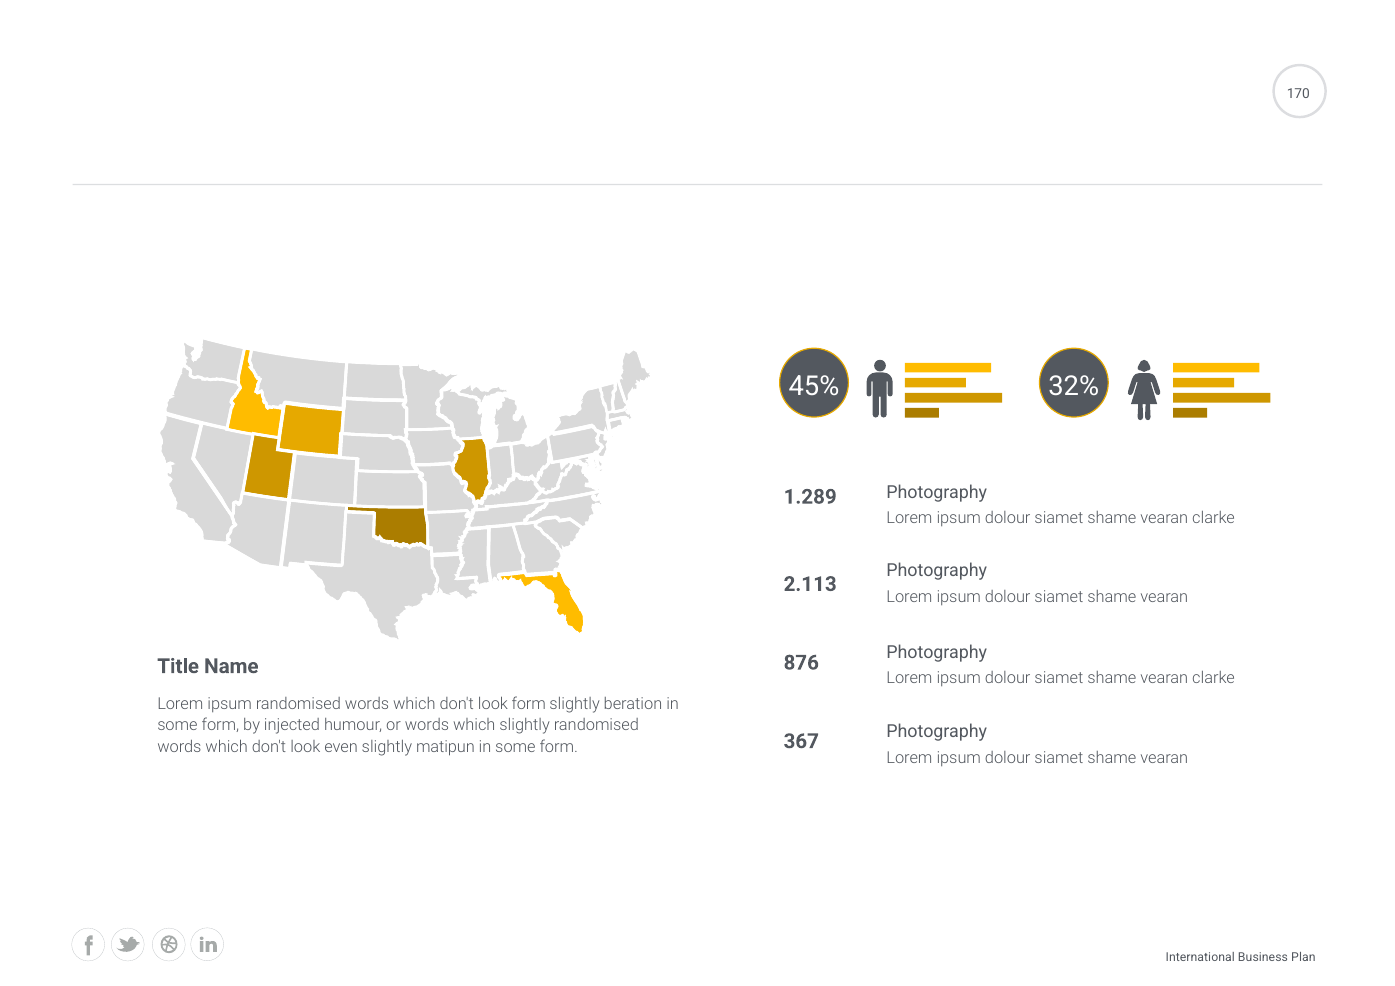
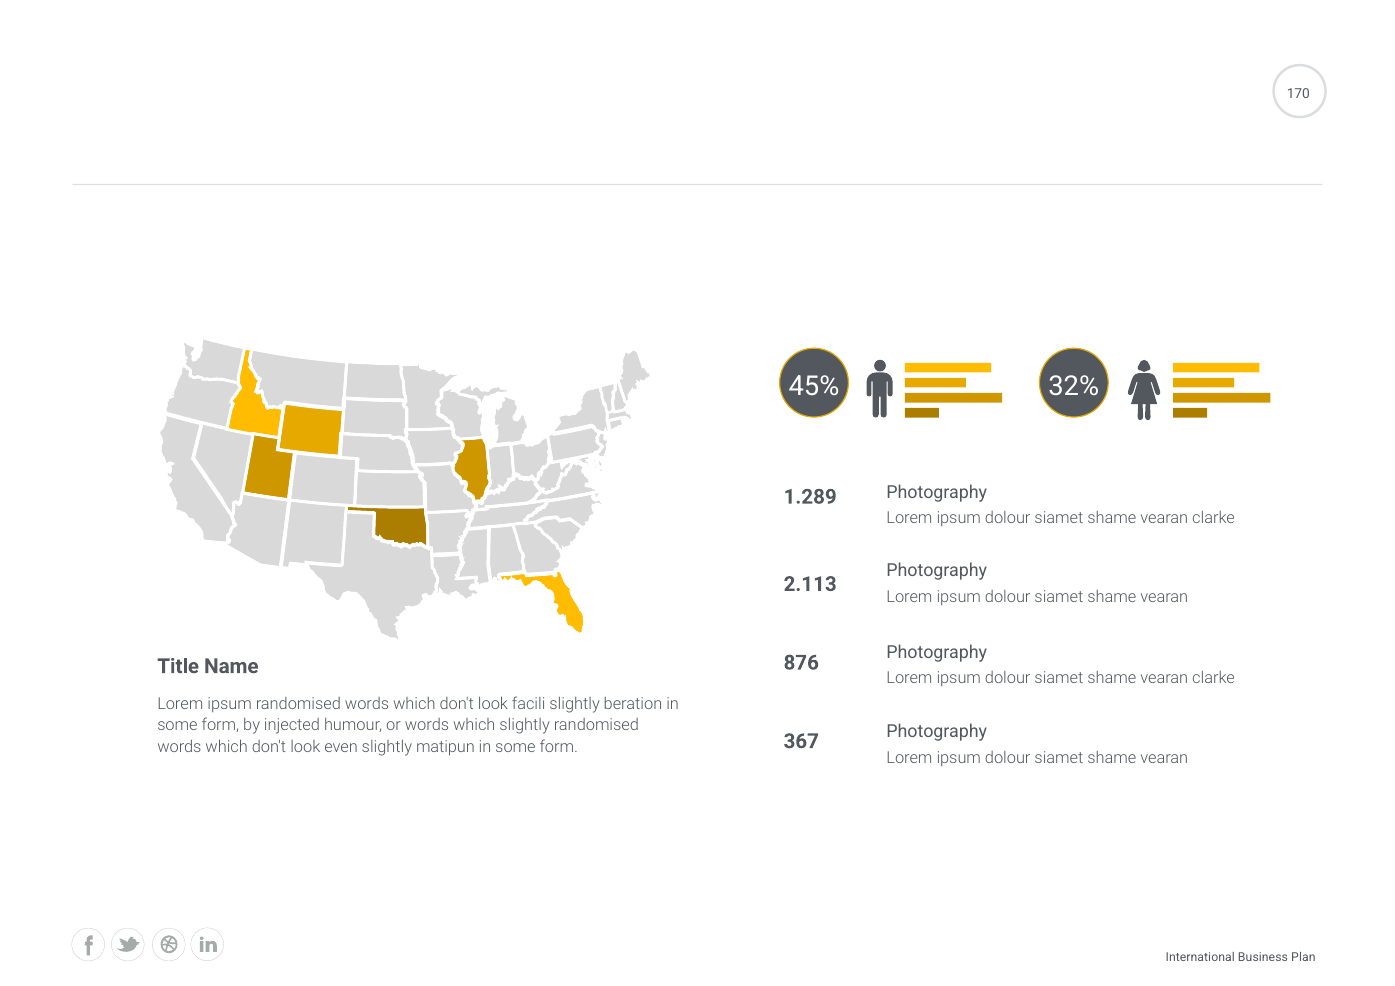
look form: form -> facili (529, 704)
